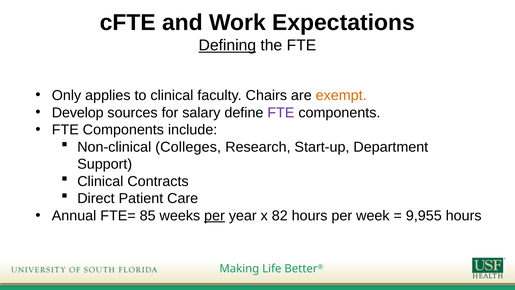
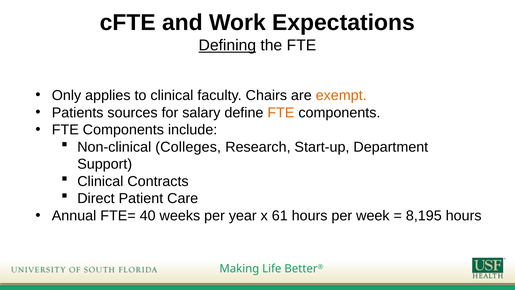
Develop: Develop -> Patients (78, 112)
FTE colour: purple -> orange (281, 112)
85: 85 -> 40 (148, 216)
per underline: present -> none (215, 216)
82: 82 -> 61 (280, 216)
9,955: 9,955 -> 8,195 (424, 216)
